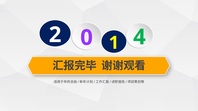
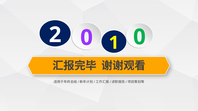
0 4: 4 -> 0 (139, 37)
